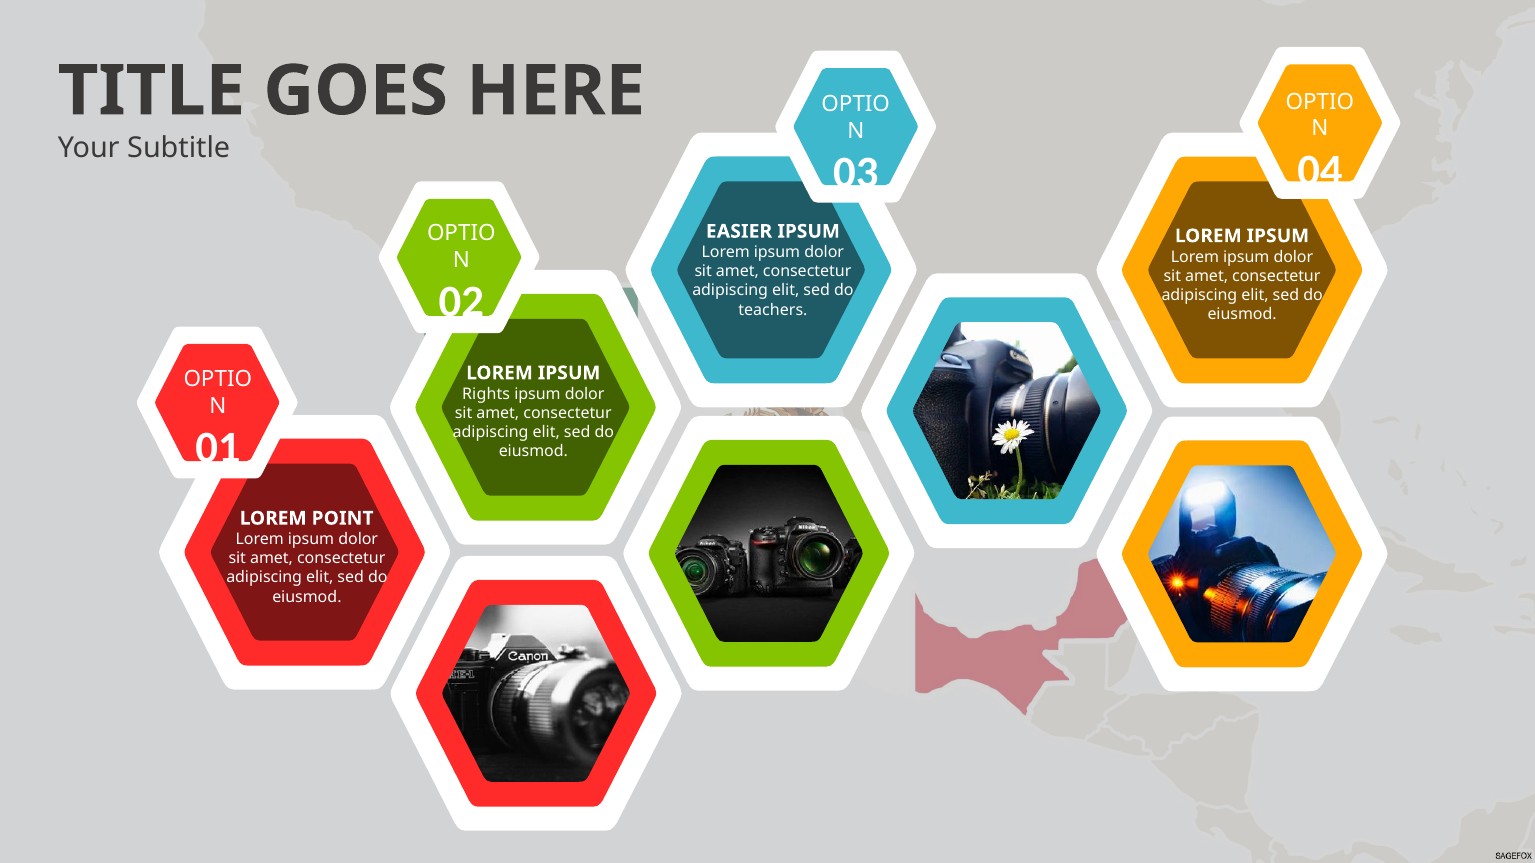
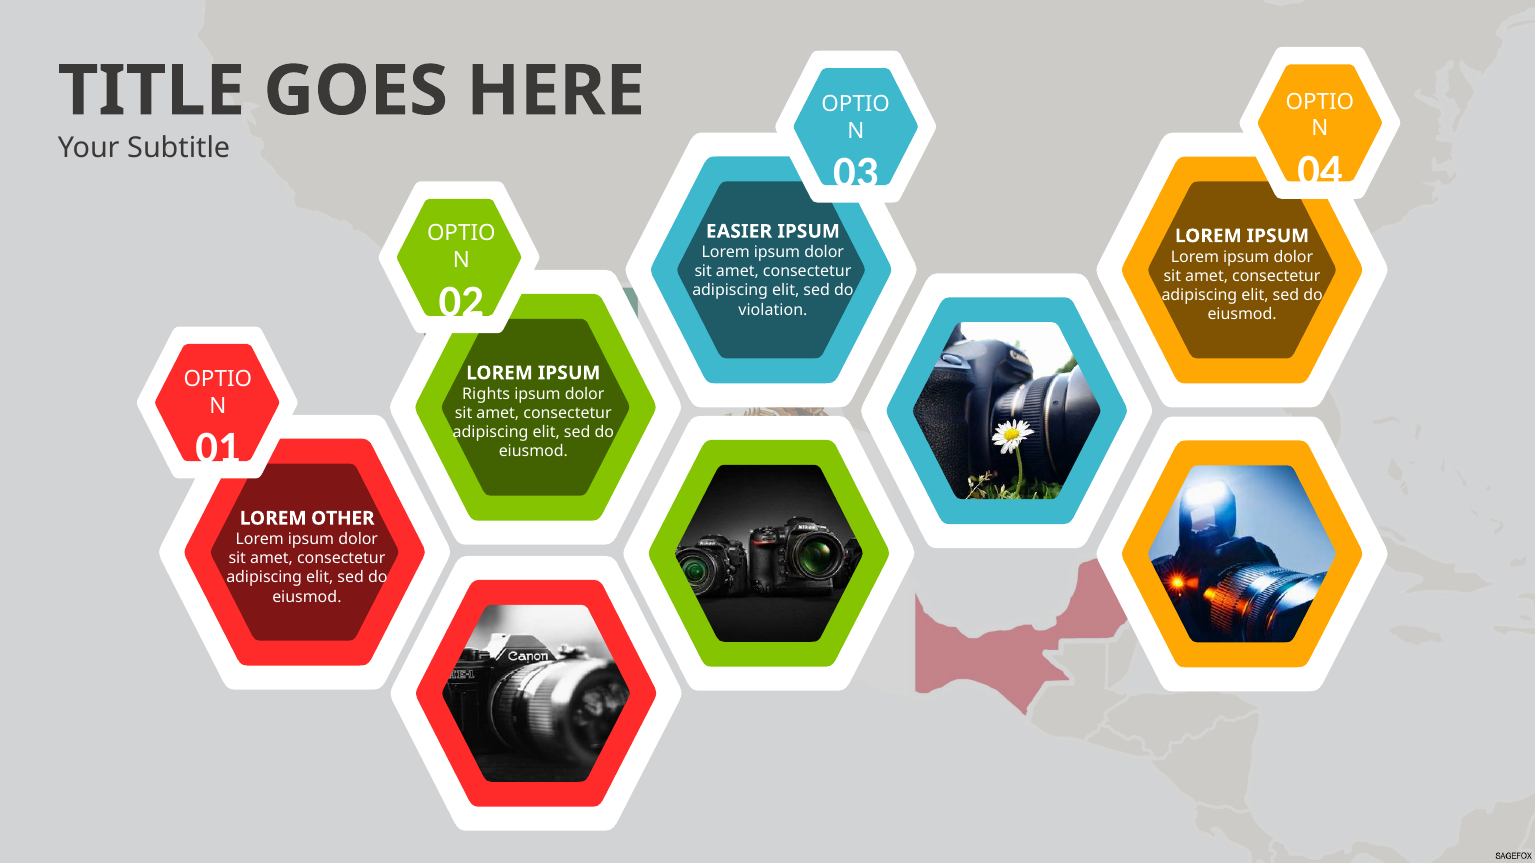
teachers: teachers -> violation (773, 310)
POINT: POINT -> OTHER (343, 519)
